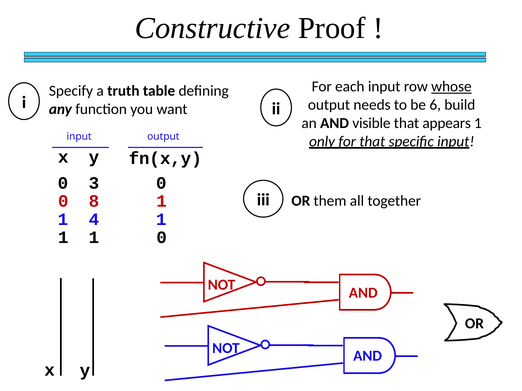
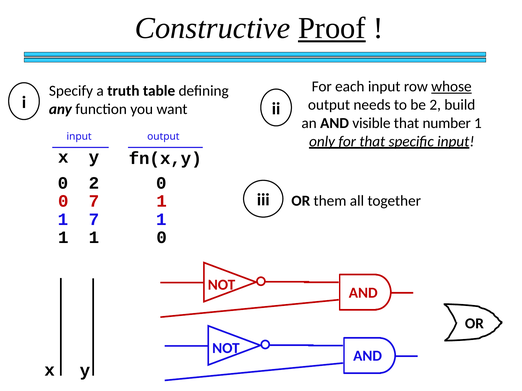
Proof underline: none -> present (332, 28)
be 6: 6 -> 2 (435, 105)
appears: appears -> number (447, 123)
0 3: 3 -> 2 (94, 183)
0 8: 8 -> 7 (94, 201)
1 4: 4 -> 7 (94, 220)
